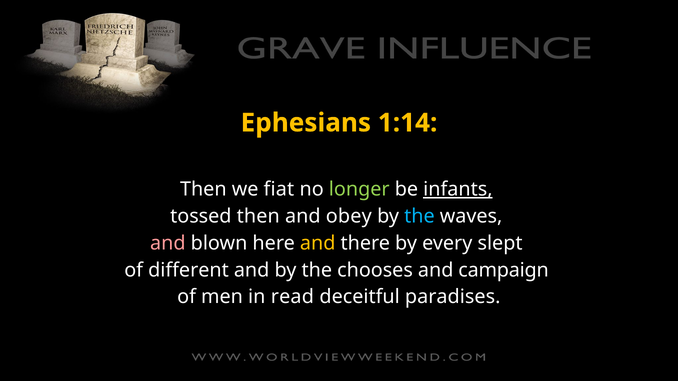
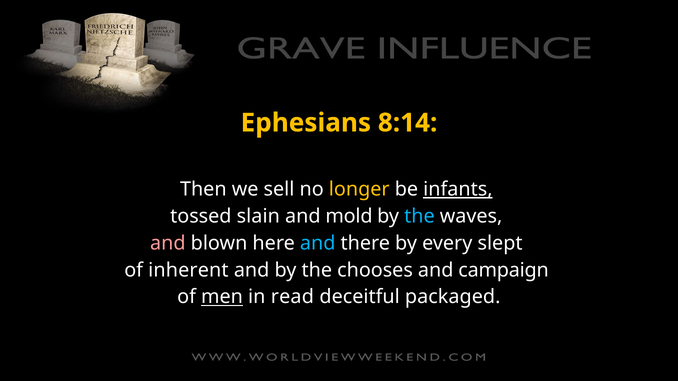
1:14: 1:14 -> 8:14 (408, 123)
fiat: fiat -> sell (279, 189)
longer colour: light green -> yellow (359, 189)
tossed then: then -> slain (258, 216)
obey: obey -> mold (349, 216)
and colour: yellow -> light blue (318, 243)
different: different -> inherent (188, 270)
men underline: none -> present (222, 297)
paradises: paradises -> packaged (453, 297)
